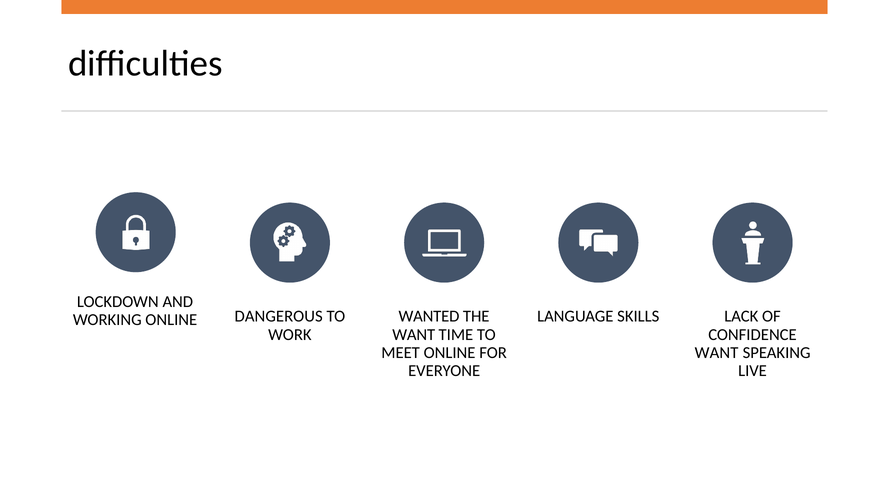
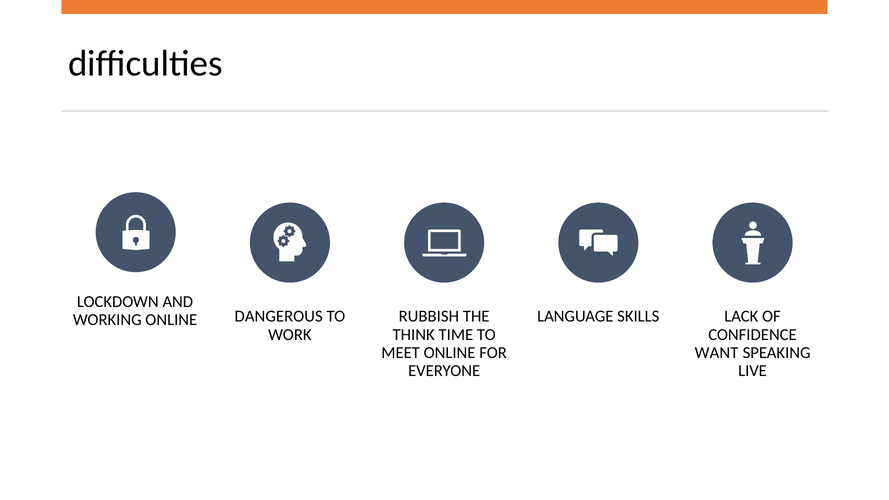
WANTED: WANTED -> RUBBISH (429, 317)
WANT: WANT -> THINK (414, 335)
